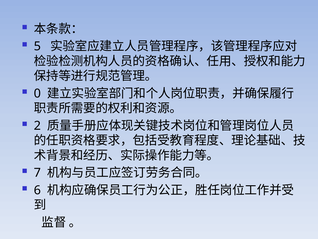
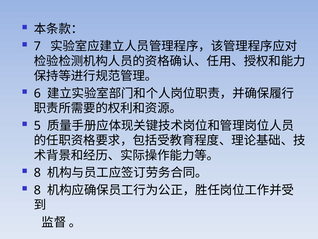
5: 5 -> 7 (37, 46)
0: 0 -> 6 (37, 93)
2: 2 -> 5 (37, 125)
7: 7 -> 8 (37, 172)
6: 6 -> 8 (37, 190)
